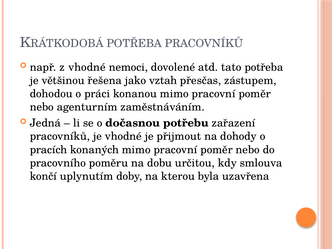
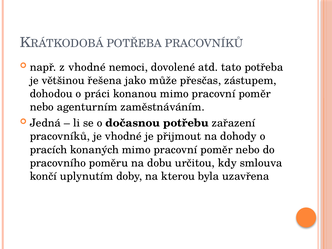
vztah: vztah -> může (163, 80)
